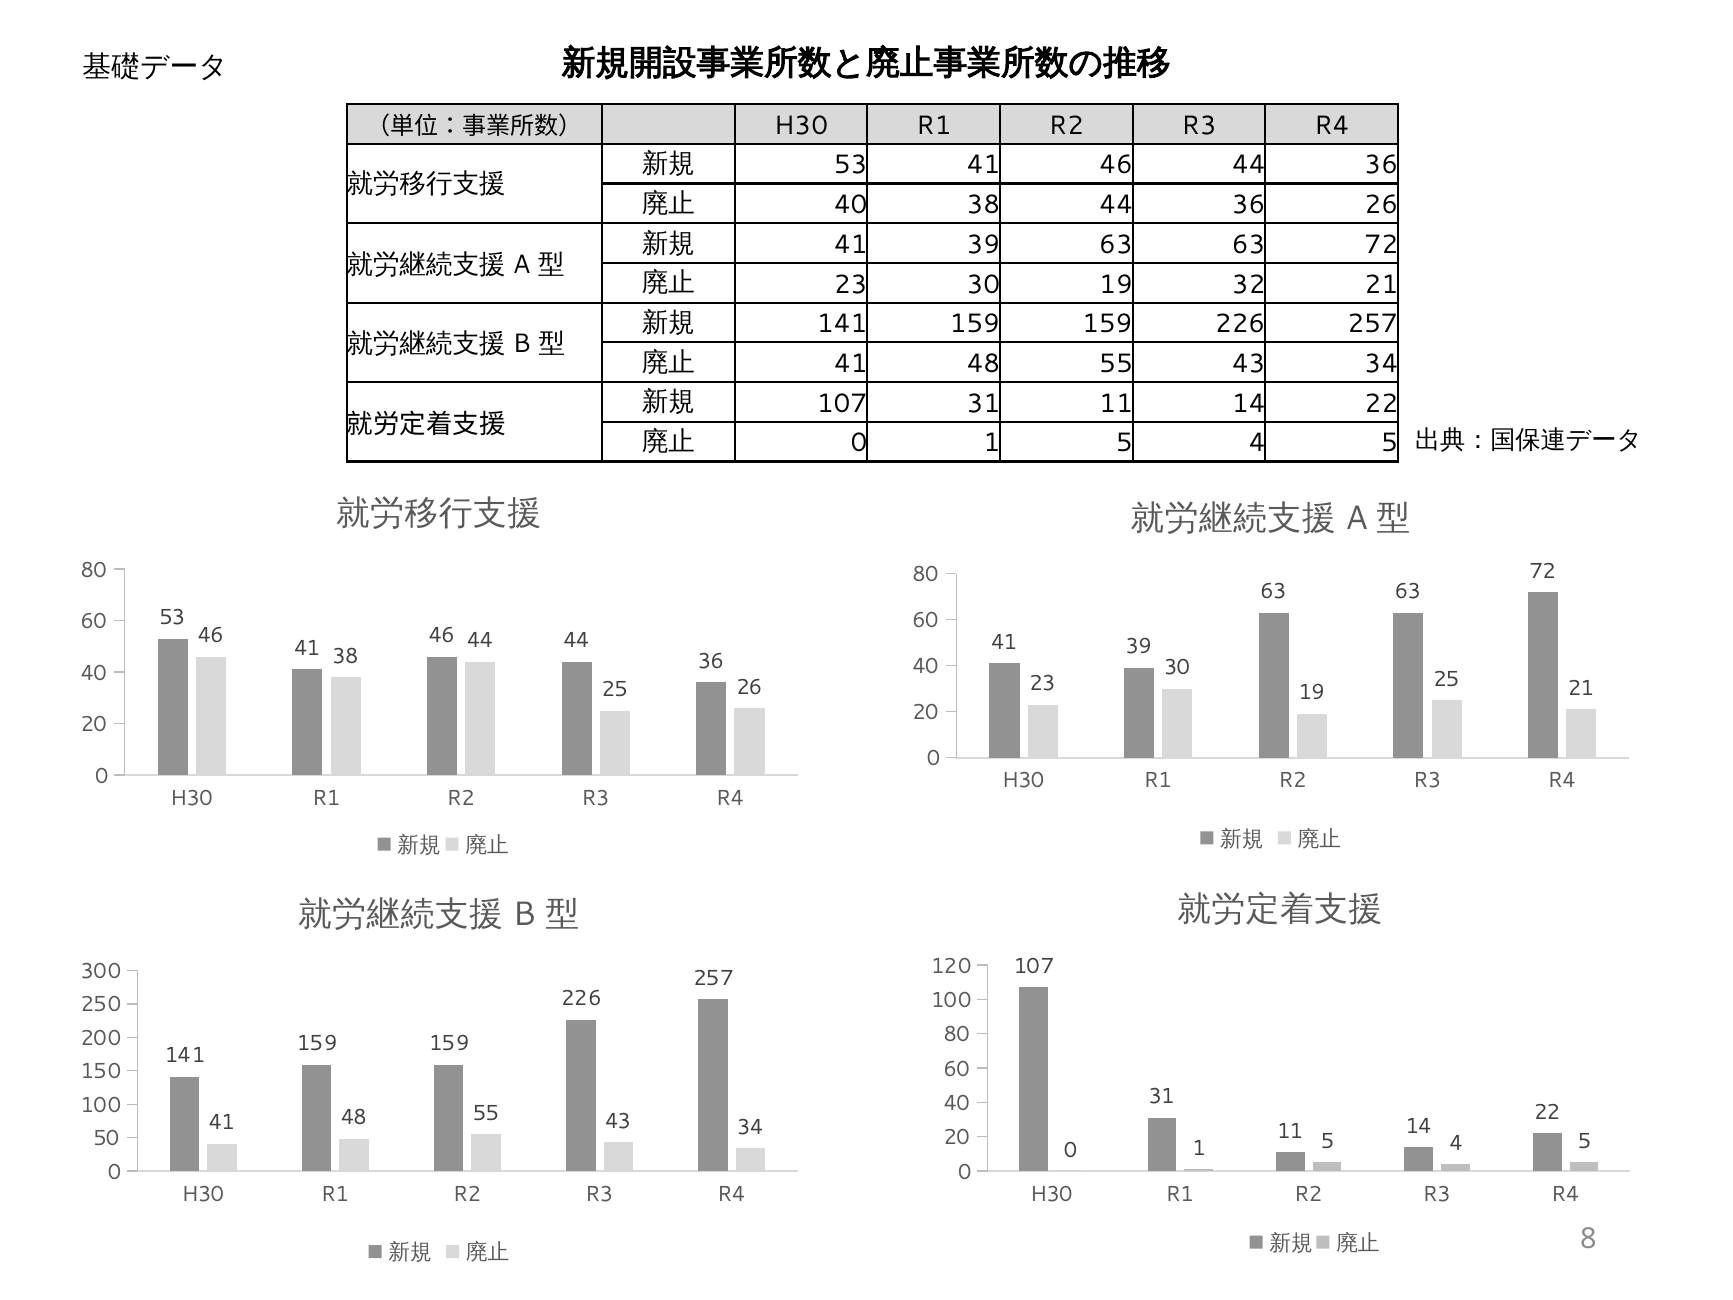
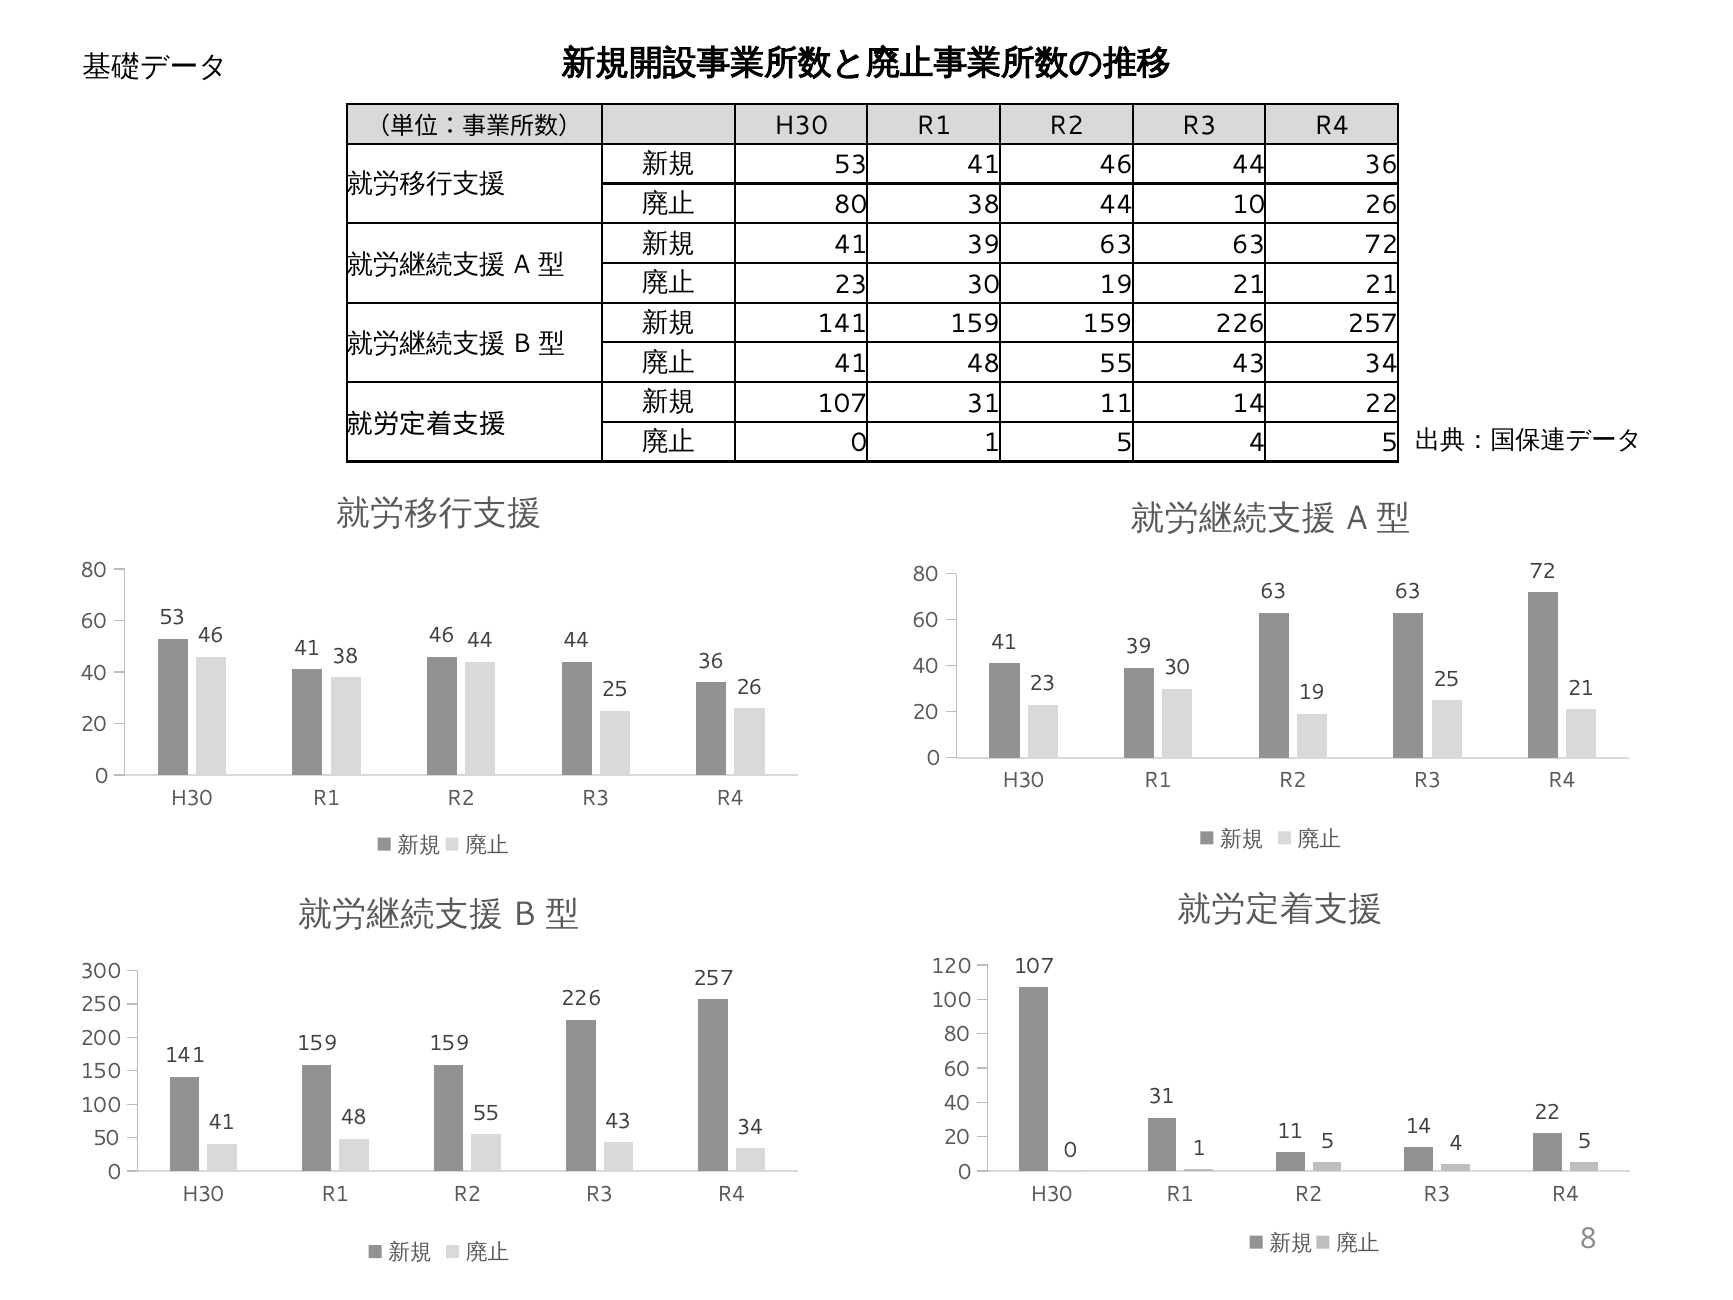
40: 40 -> 80 (851, 205)
38 44 36: 36 -> 10 (1249, 205)
19 32: 32 -> 21 (1249, 284)
